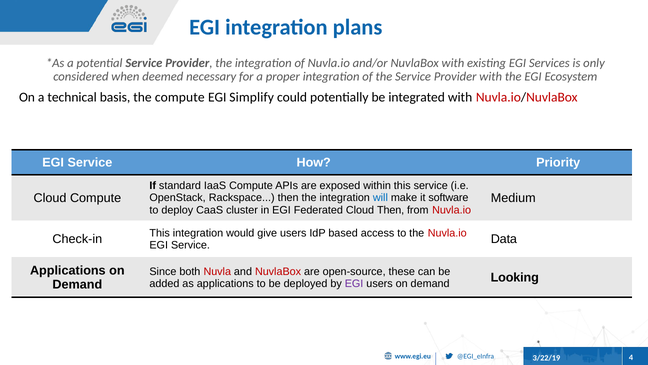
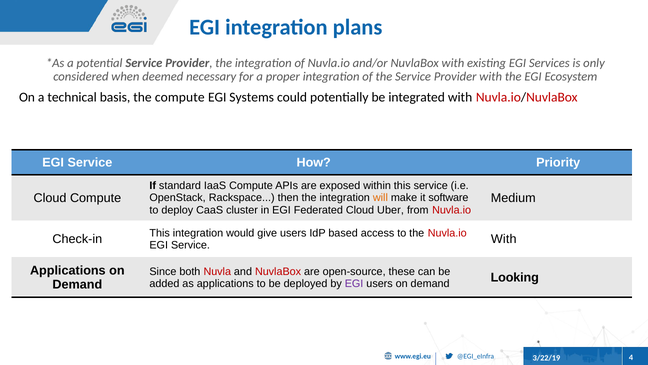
Simplify: Simplify -> Systems (252, 97)
will colour: blue -> orange (380, 198)
Cloud Then: Then -> Uber (391, 210)
Service Data: Data -> With (504, 239)
